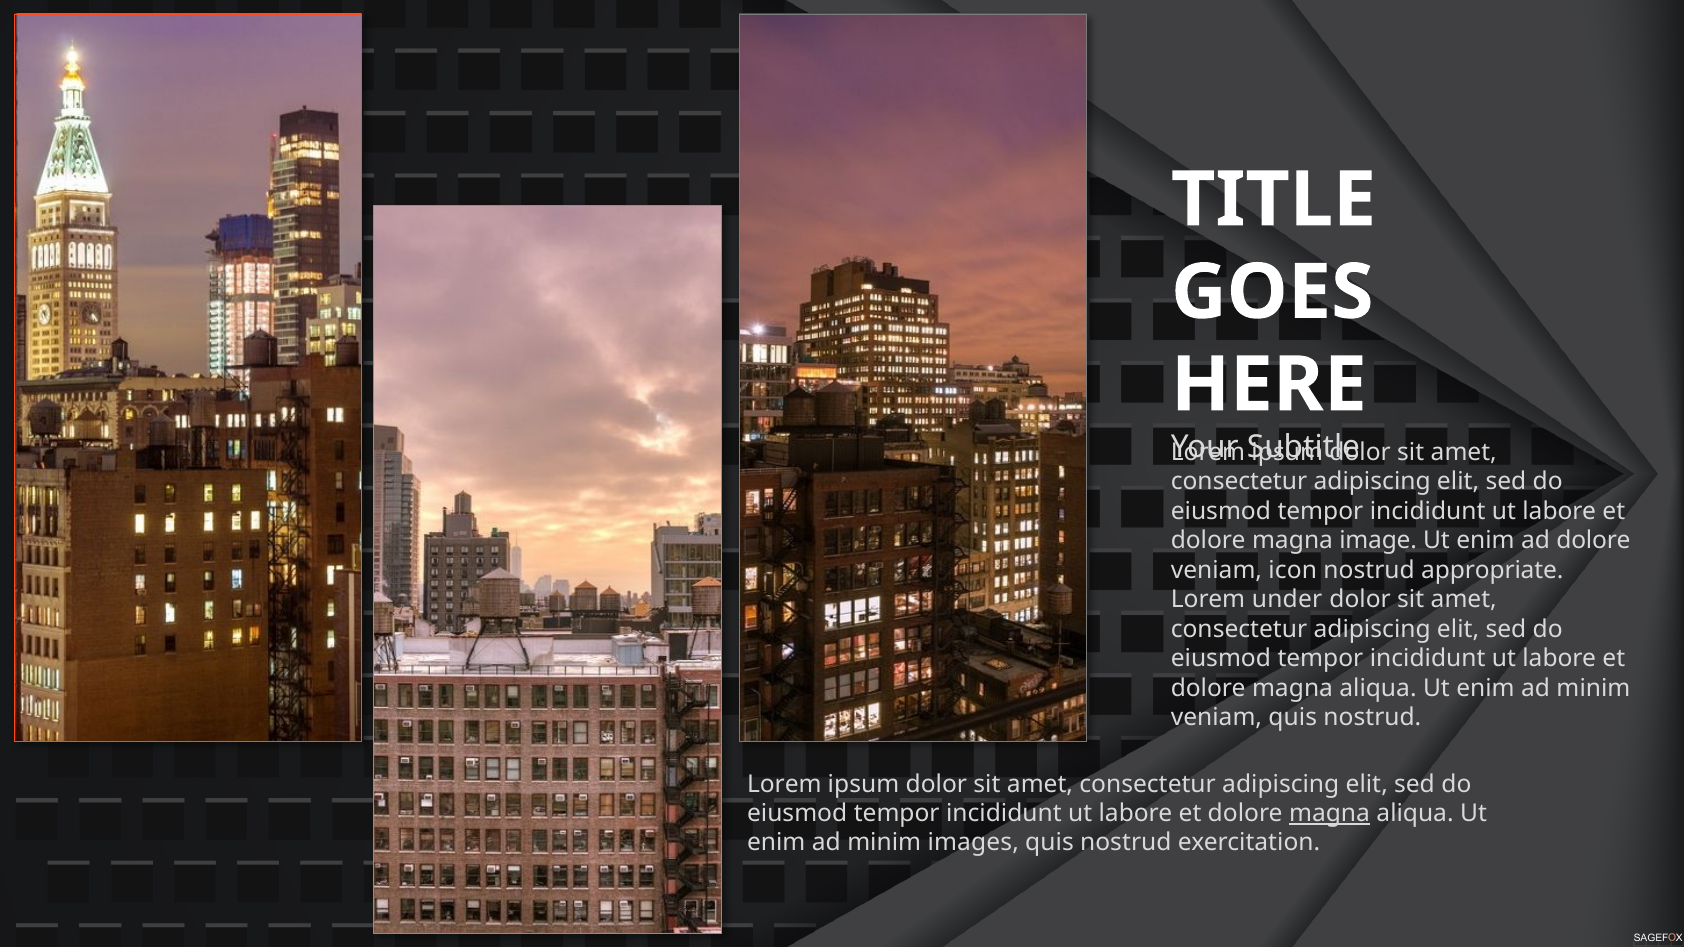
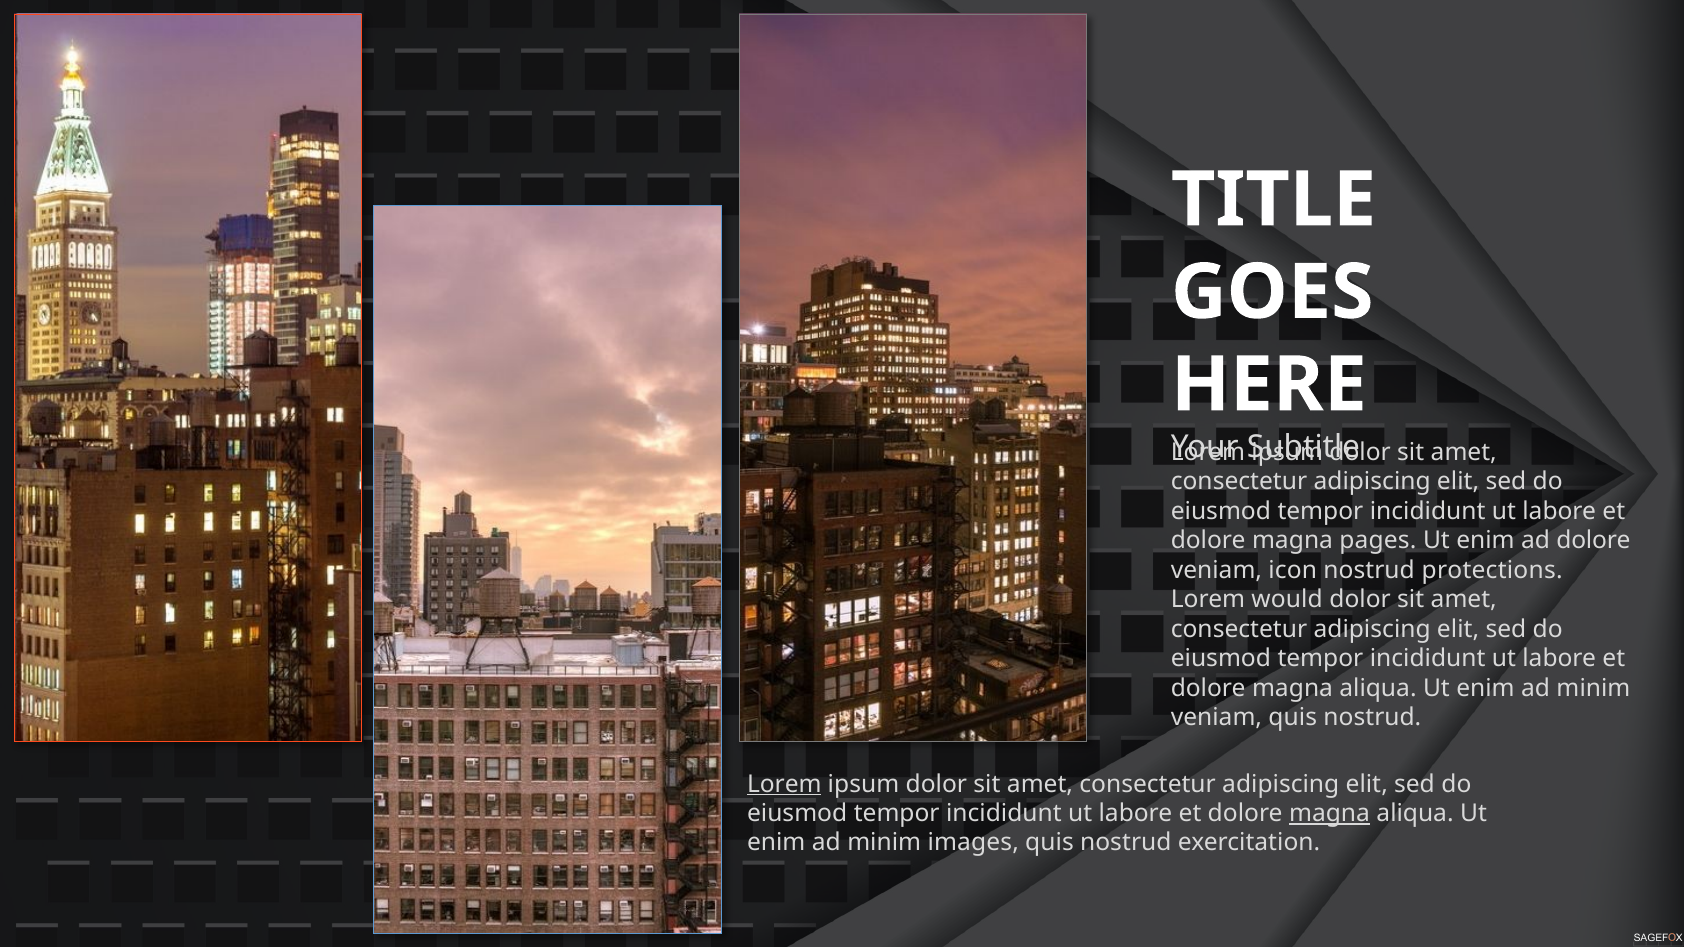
image: image -> pages (1378, 541)
appropriate: appropriate -> protections (1492, 570)
under: under -> would (1287, 600)
Lorem underline: none -> present (784, 784)
